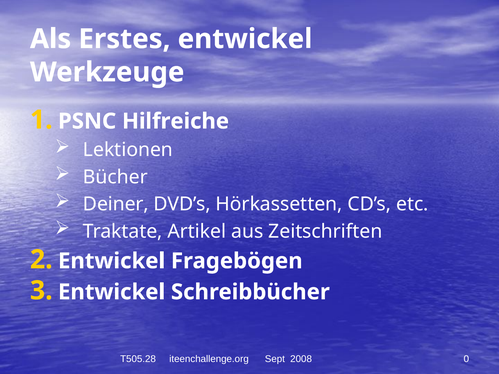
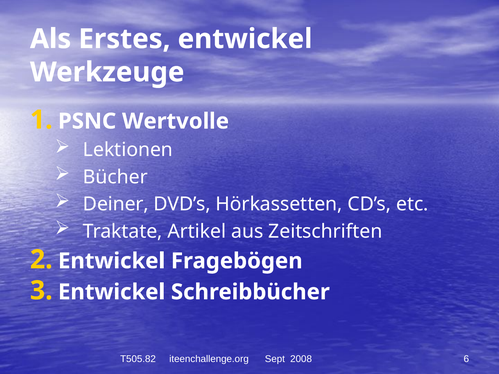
Hilfreiche: Hilfreiche -> Wertvolle (176, 121)
T505.28: T505.28 -> T505.82 (138, 359)
0: 0 -> 6 (466, 359)
